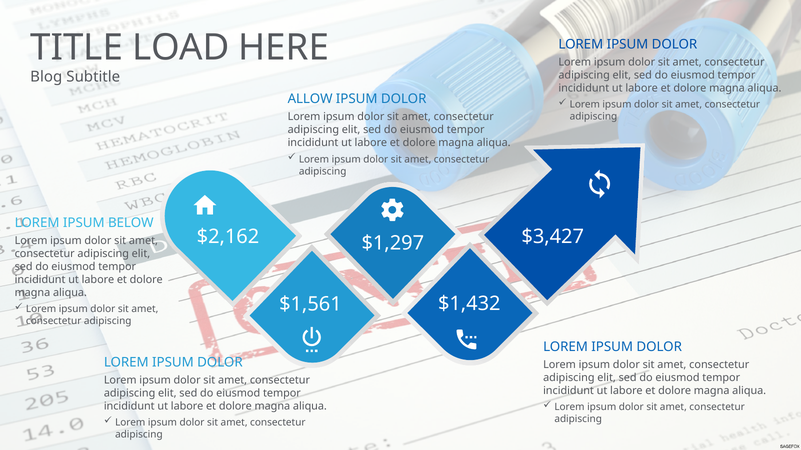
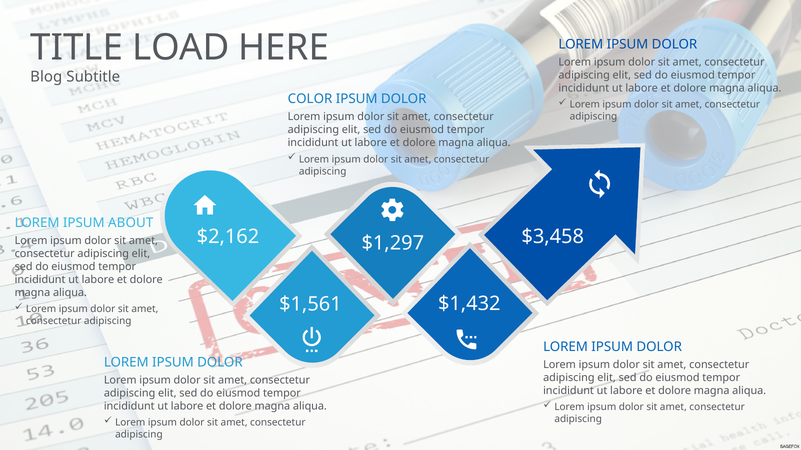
ALLOW: ALLOW -> COLOR (310, 99)
BELOW: BELOW -> ABOUT (131, 223)
$3,427: $3,427 -> $3,458 (553, 237)
